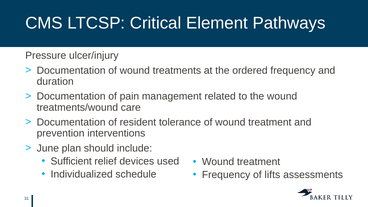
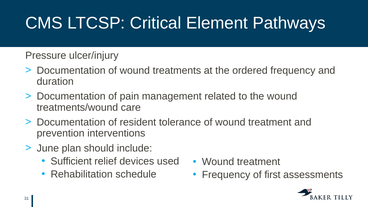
Individualized: Individualized -> Rehabilitation (82, 174)
lifts: lifts -> first (272, 175)
